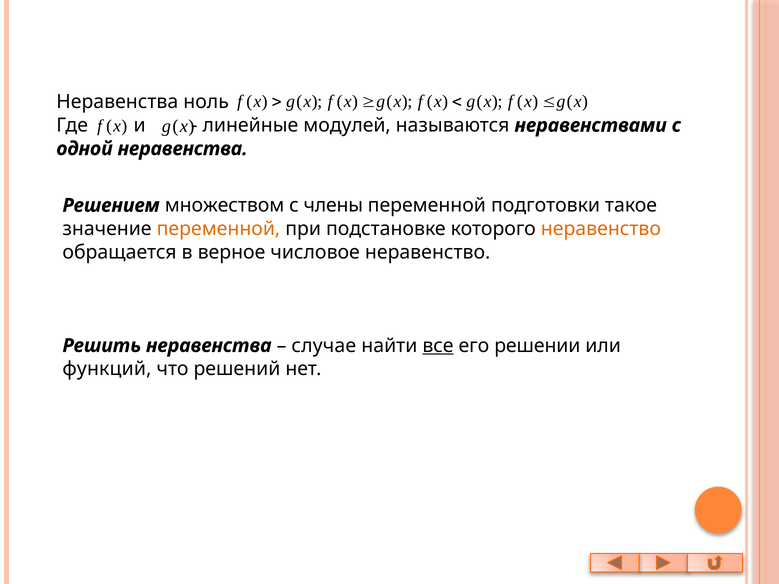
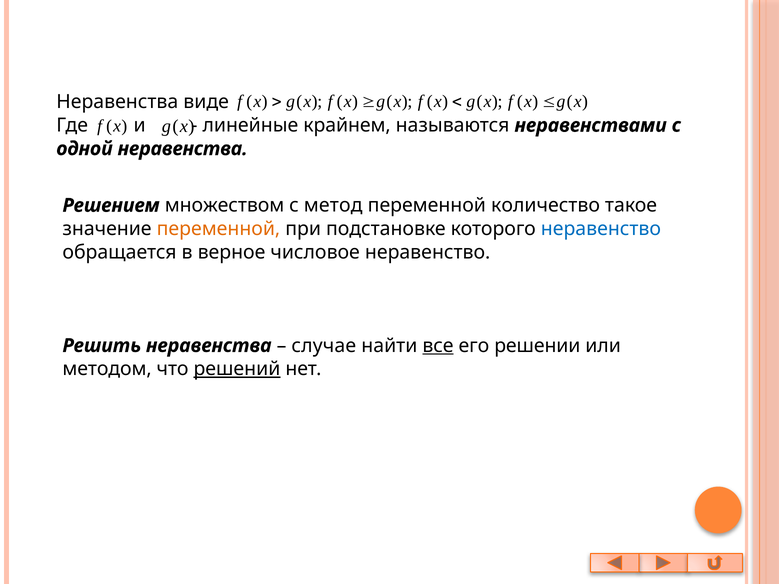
ноль: ноль -> виде (206, 102)
модулей: модулей -> крайнем (347, 125)
члены: члены -> метод (333, 206)
подготовки: подготовки -> количество (546, 206)
неравенство colour: orange -> blue (601, 229)
функций: функций -> методом (107, 369)
решений underline: none -> present (237, 369)
